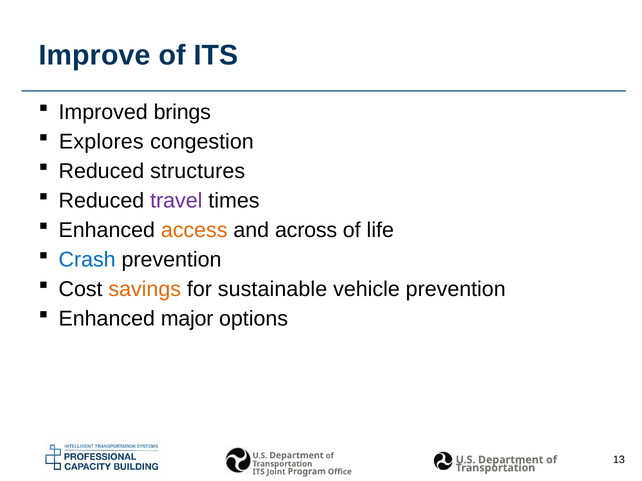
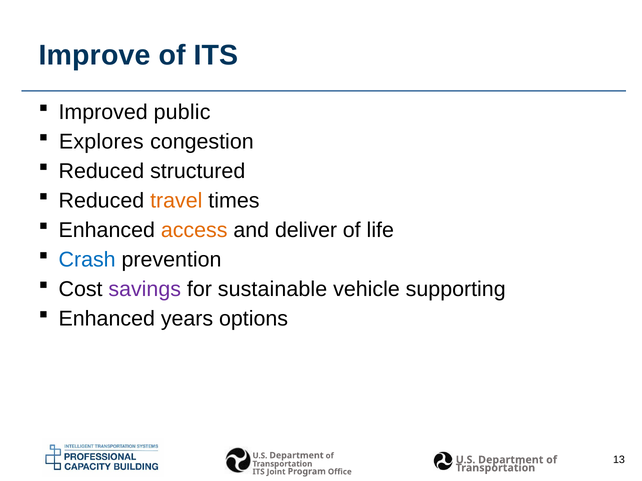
brings: brings -> public (182, 112)
structures: structures -> structured (198, 171)
travel colour: purple -> orange (176, 201)
across: across -> deliver (306, 230)
savings colour: orange -> purple (145, 289)
vehicle prevention: prevention -> supporting (456, 289)
major: major -> years (187, 319)
